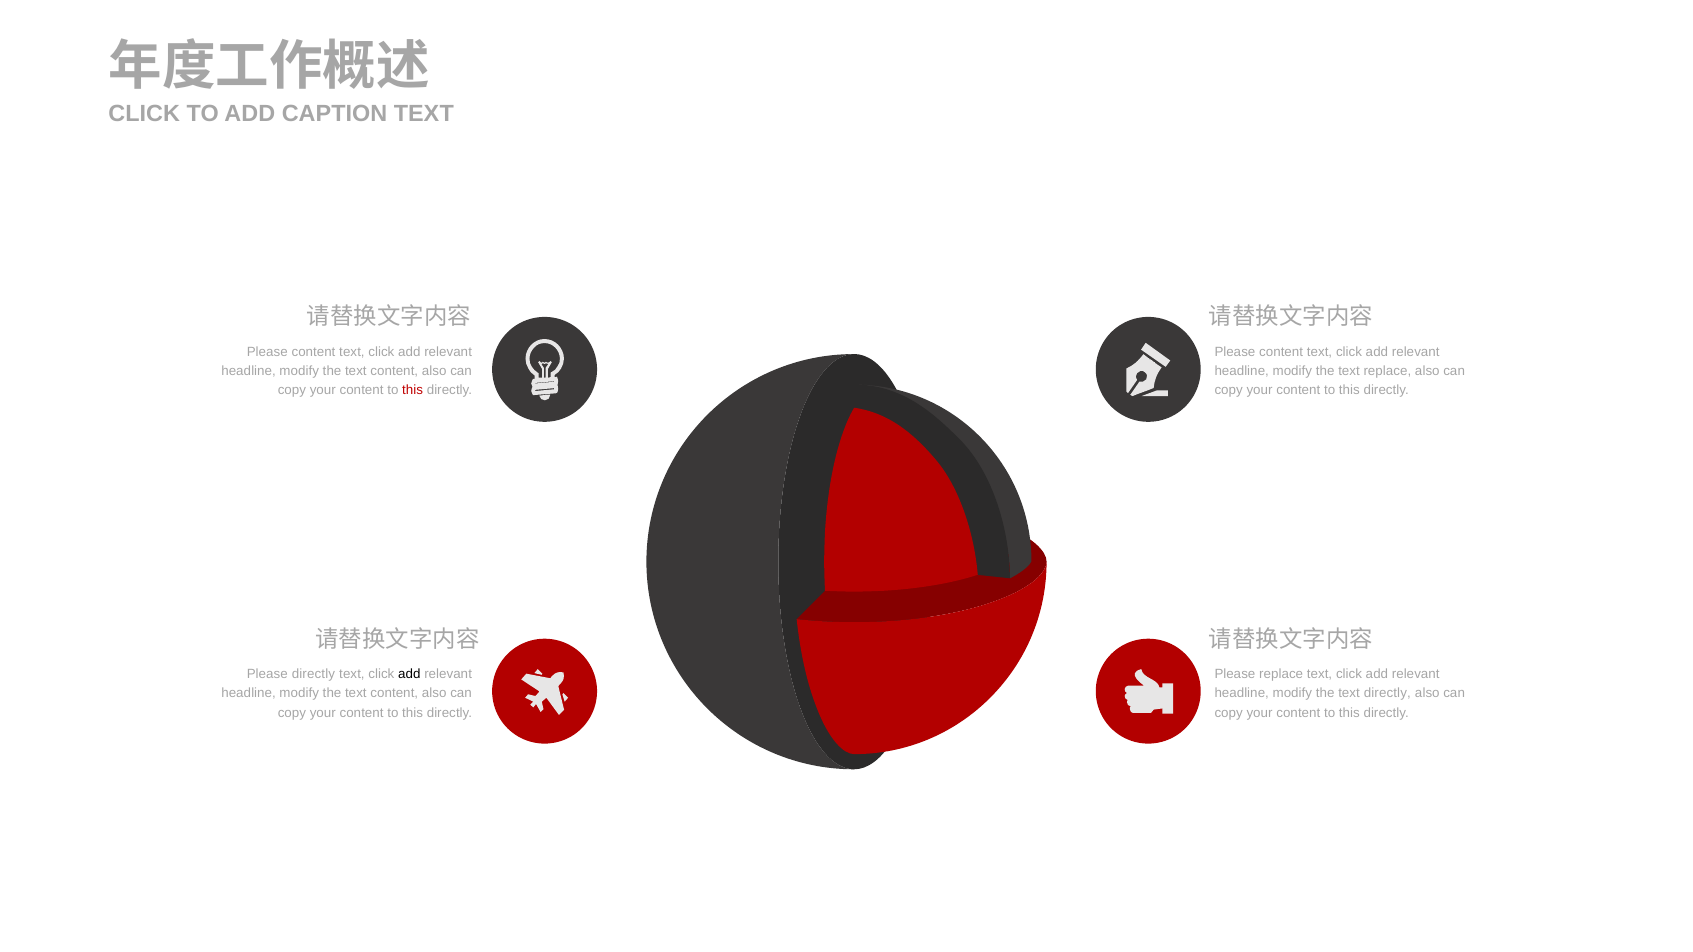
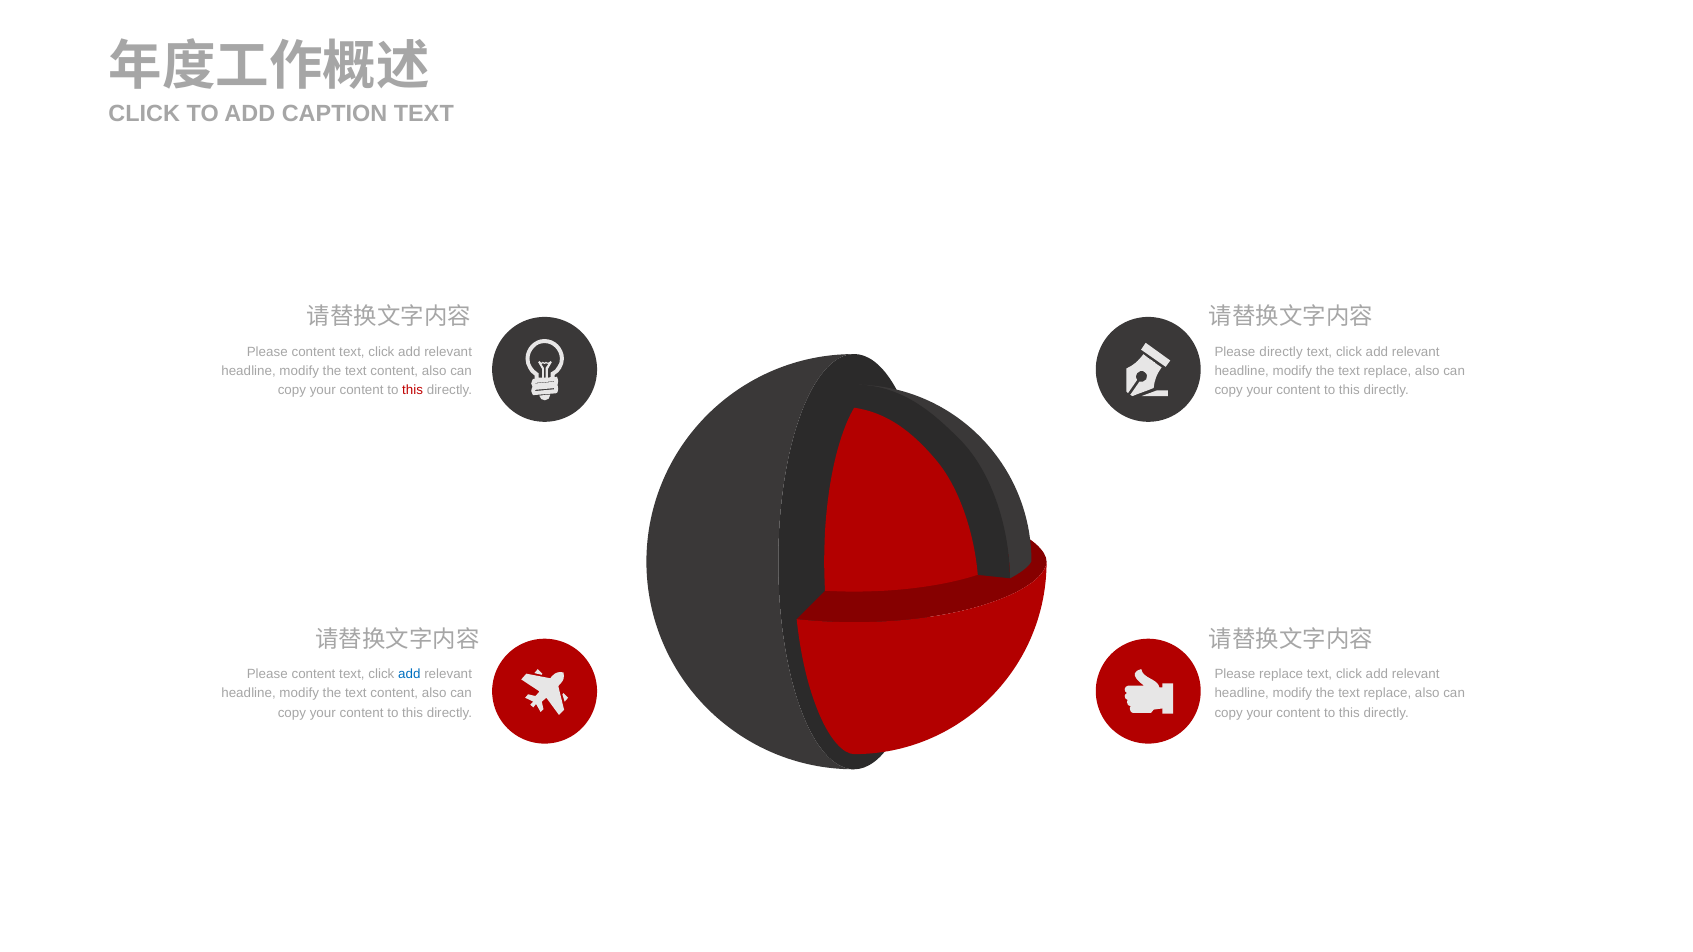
content: content -> directly (1281, 352)
directly: directly -> content (314, 674)
add colour: black -> blue (409, 674)
directly: directly -> replace (1387, 694)
